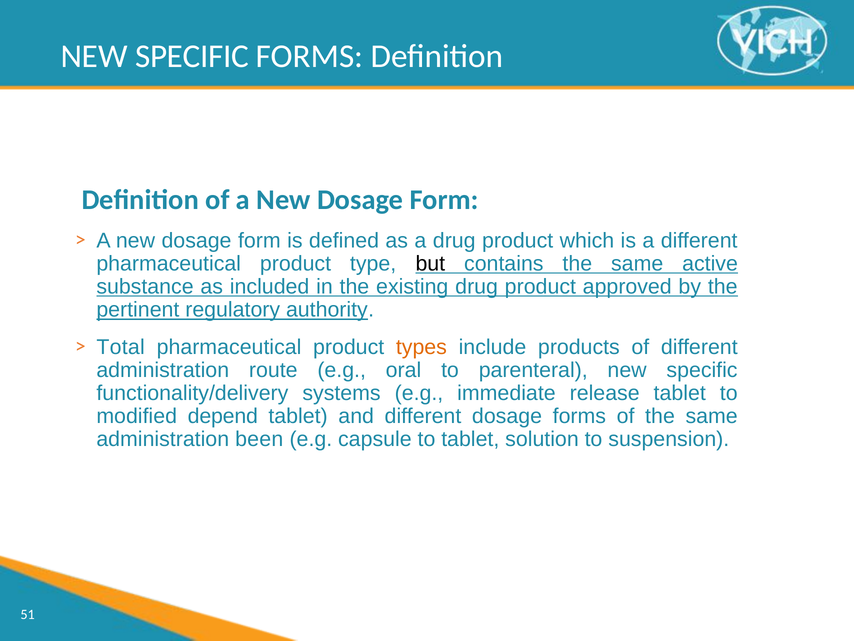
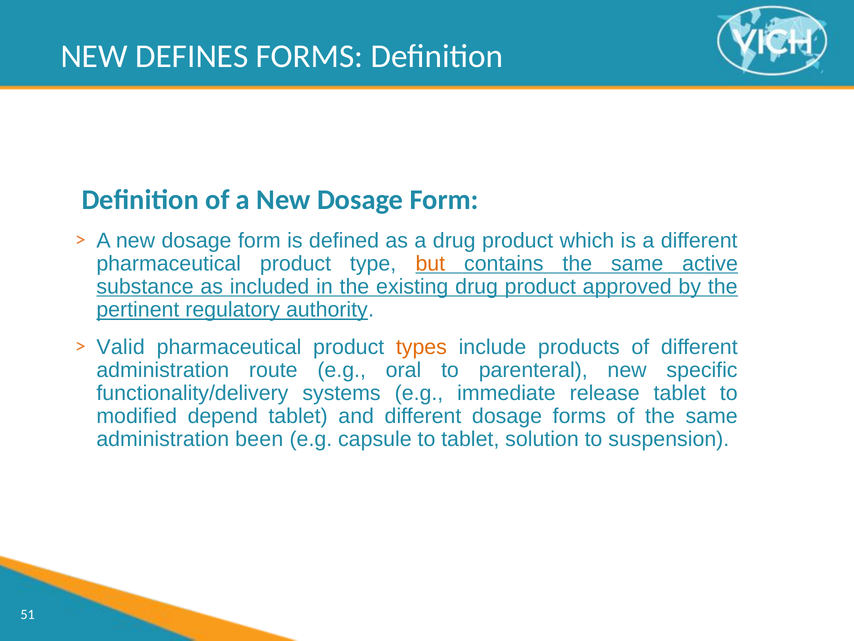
SPECIFIC: SPECIFIC -> DEFINES (192, 56)
but colour: black -> orange (430, 263)
Total: Total -> Valid (121, 347)
